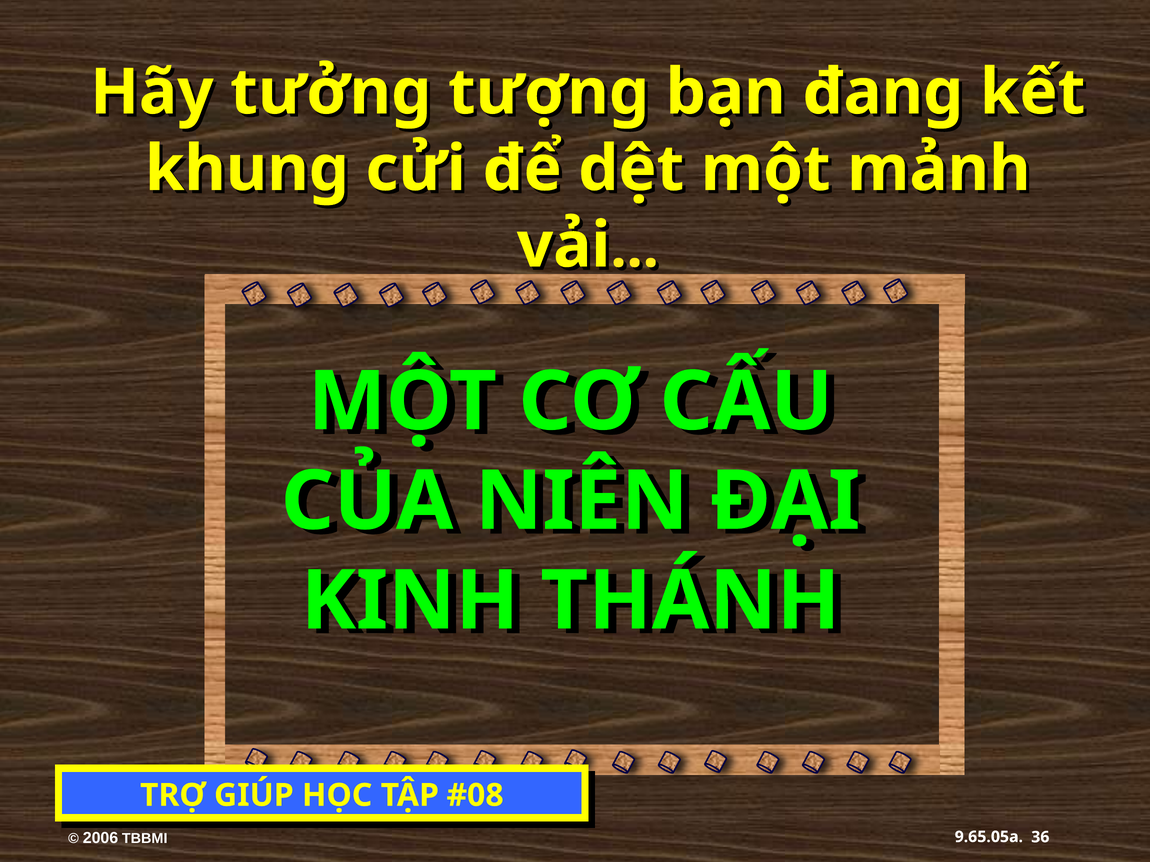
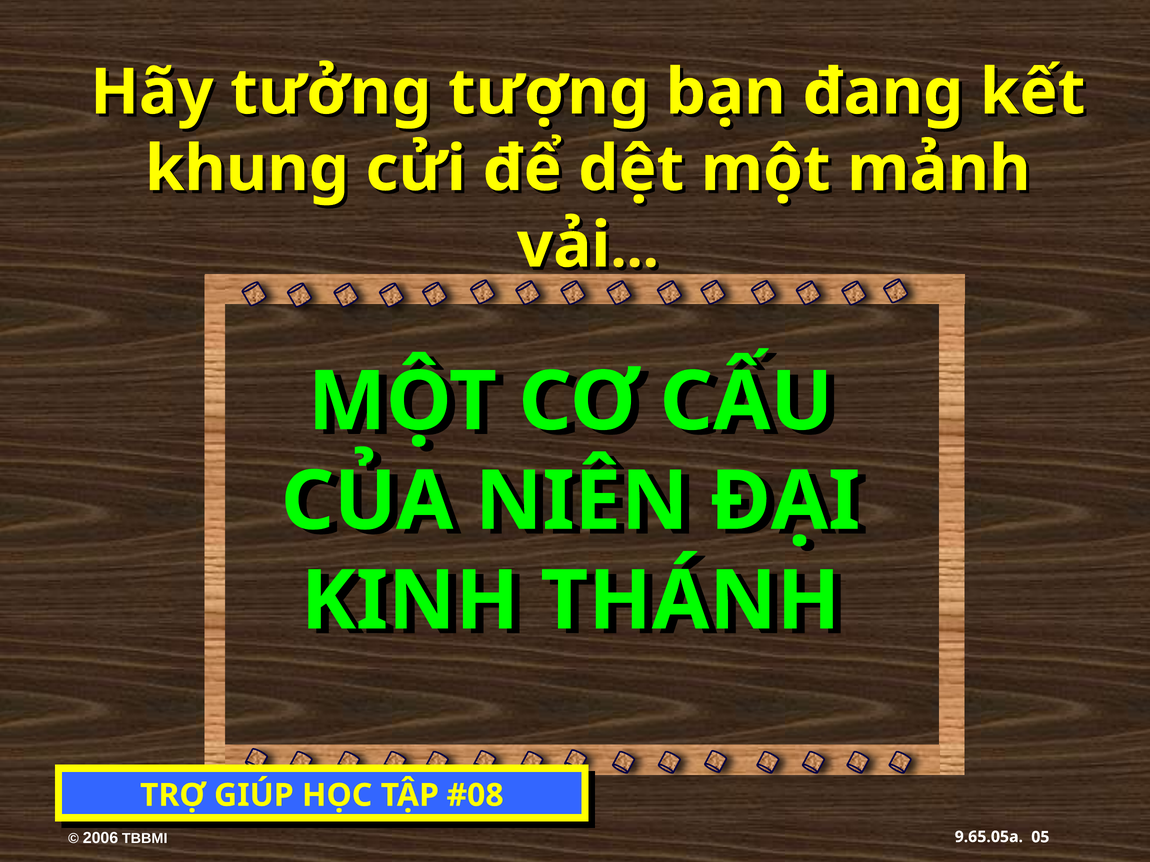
36: 36 -> 05 (1040, 838)
